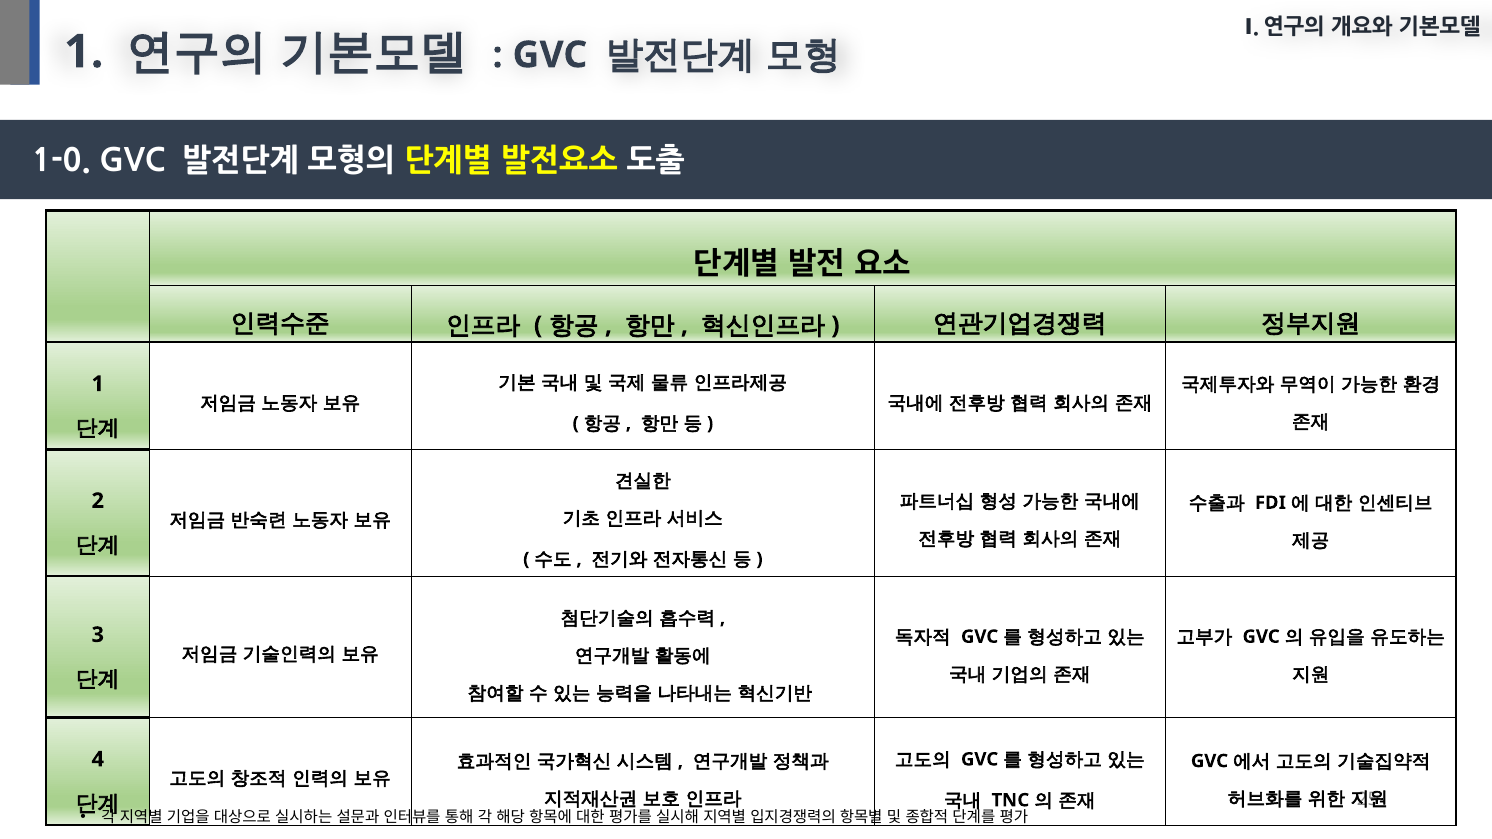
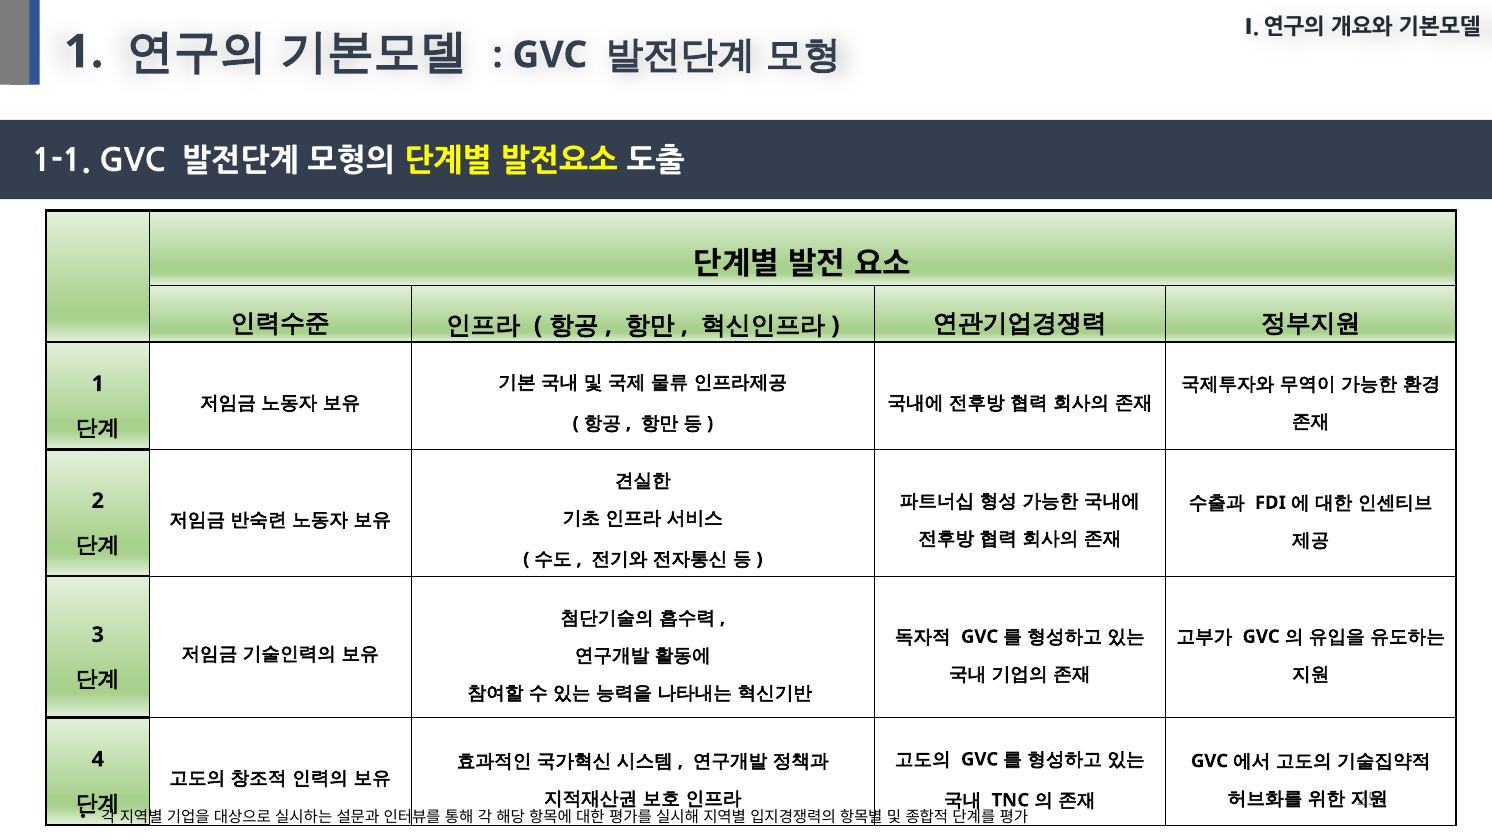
1-0: 1-0 -> 1-1 (61, 161)
